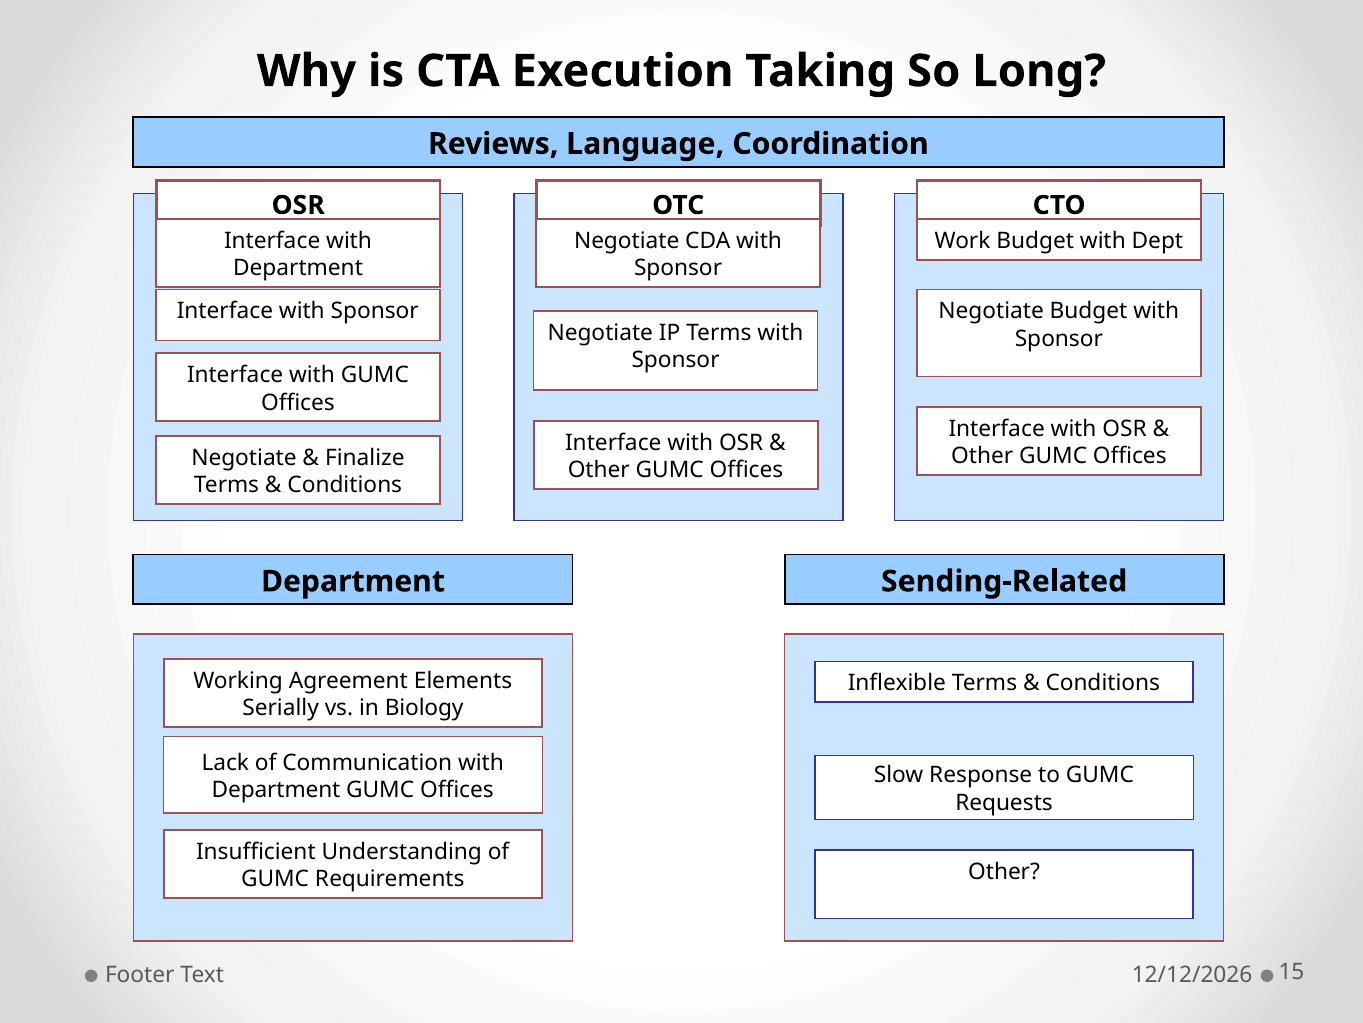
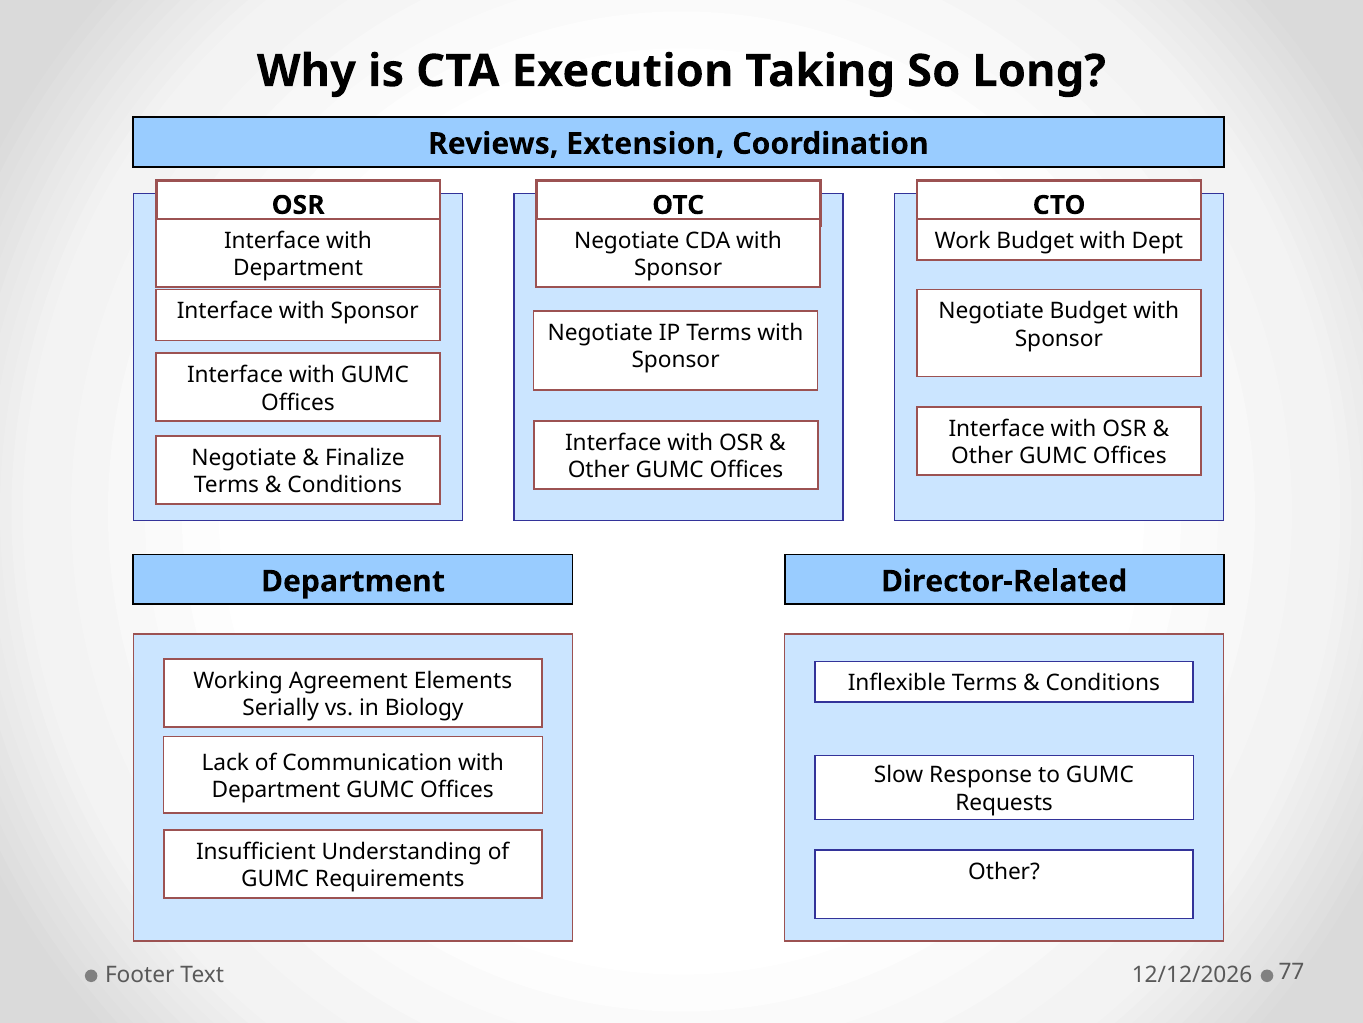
Language: Language -> Extension (645, 144)
Sending-Related: Sending-Related -> Director-Related (1004, 581)
15: 15 -> 77 (1292, 971)
